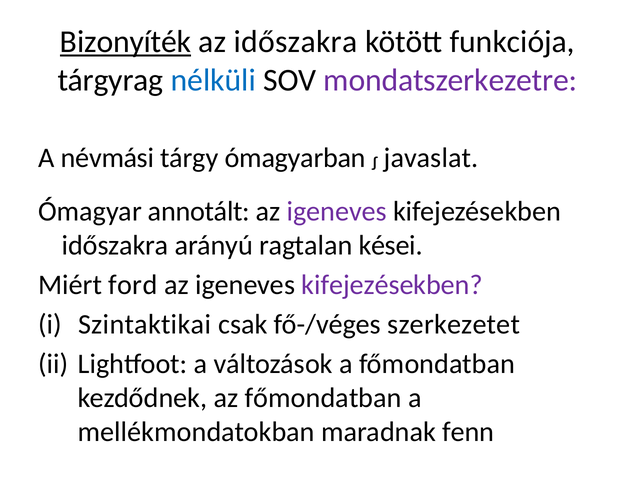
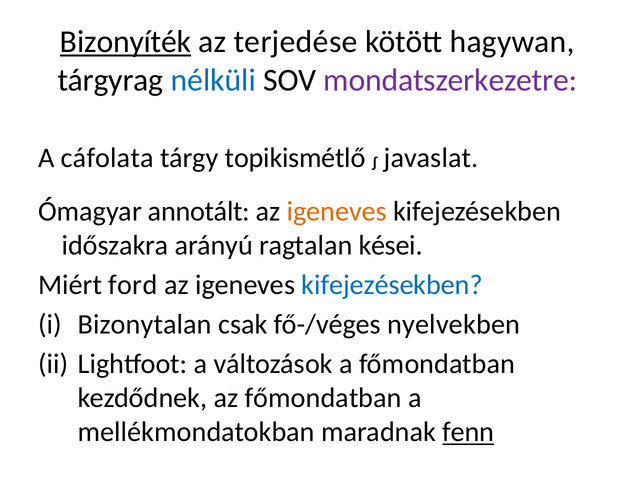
az időszakra: időszakra -> terjedése (296, 42)
funkciója: funkciója -> hagywan (512, 42)
névmási: névmási -> cáfolata (107, 158)
ómagyarban: ómagyarban -> topikismétlő (295, 158)
igeneves colour: purple -> orange (337, 211)
kifejezésekben colour: purple -> blue (392, 285)
Szintaktikai: Szintaktikai -> Bizonytalan (145, 324)
szerkezetet: szerkezetet -> nyelvekben (454, 324)
fenn underline: none -> present (468, 431)
